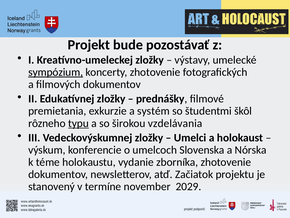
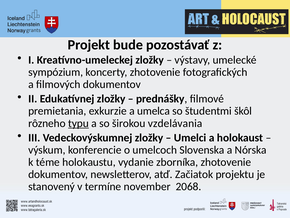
sympózium underline: present -> none (56, 72)
systém: systém -> umelca (153, 111)
2029: 2029 -> 2068 (188, 186)
